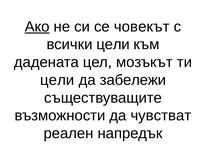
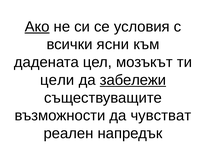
човекът: човекът -> условия (142, 27)
всички цели: цели -> ясни (113, 45)
забележи underline: none -> present (133, 80)
